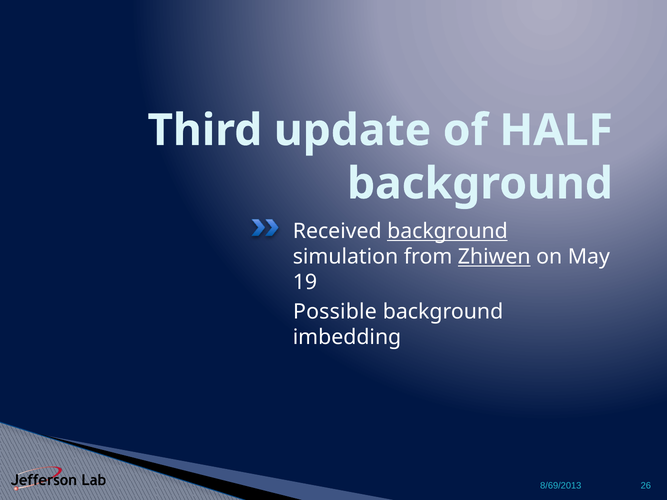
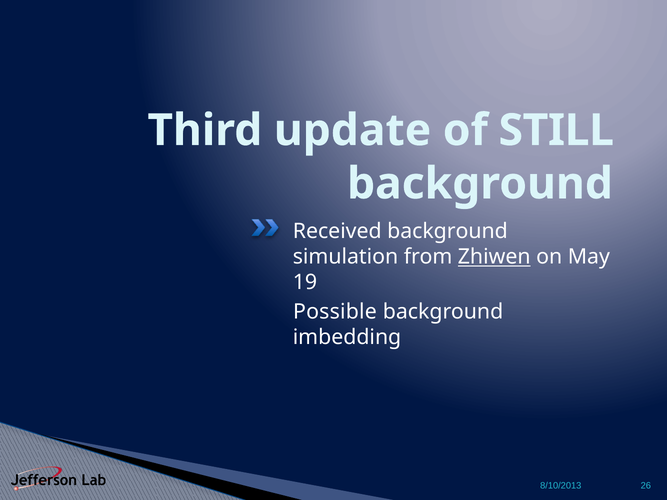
HALF: HALF -> STILL (556, 130)
background underline: present -> none (448, 231)
8/69/2013: 8/69/2013 -> 8/10/2013 (561, 486)
